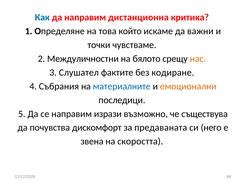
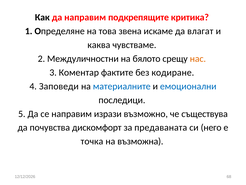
Как colour: blue -> black (42, 17)
дистанционна: дистанционна -> подкрепящите (139, 17)
който: който -> звена (130, 31)
важни: важни -> влагат (200, 31)
точки: точки -> каква (99, 45)
Слушател: Слушател -> Коментар (79, 72)
Събрания: Събрания -> Заповеди (59, 86)
емоционални colour: orange -> blue (188, 86)
звена: звена -> точка (92, 141)
скоростта: скоростта -> възможна (140, 141)
